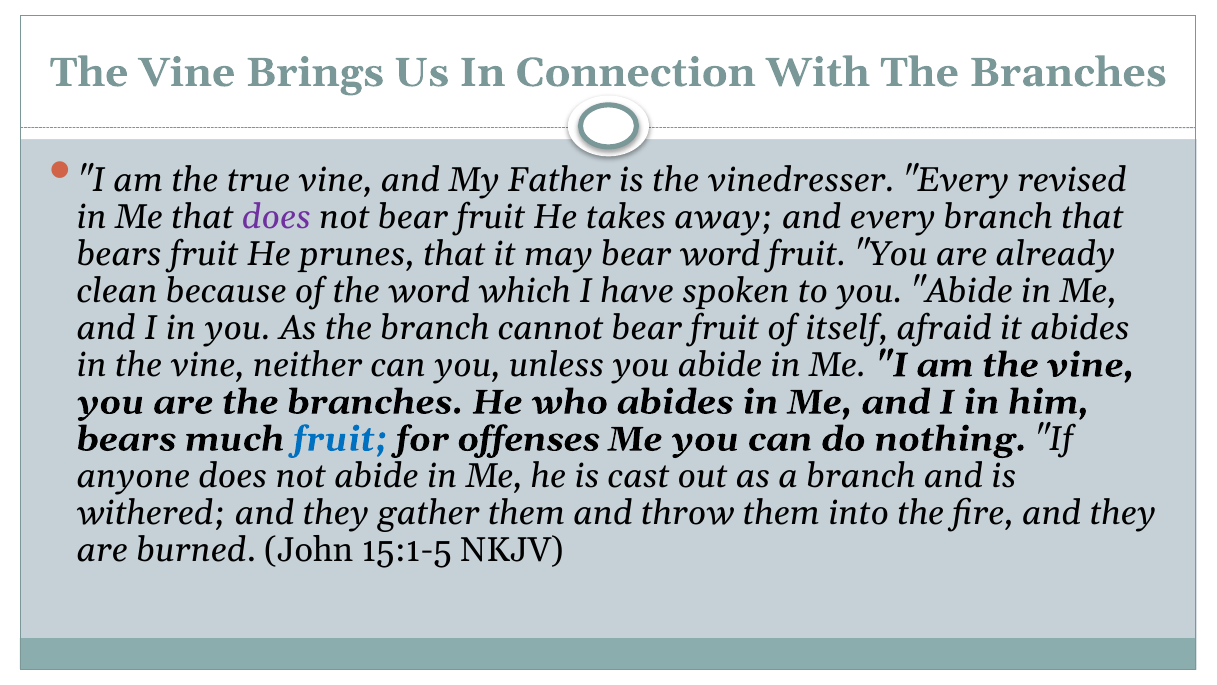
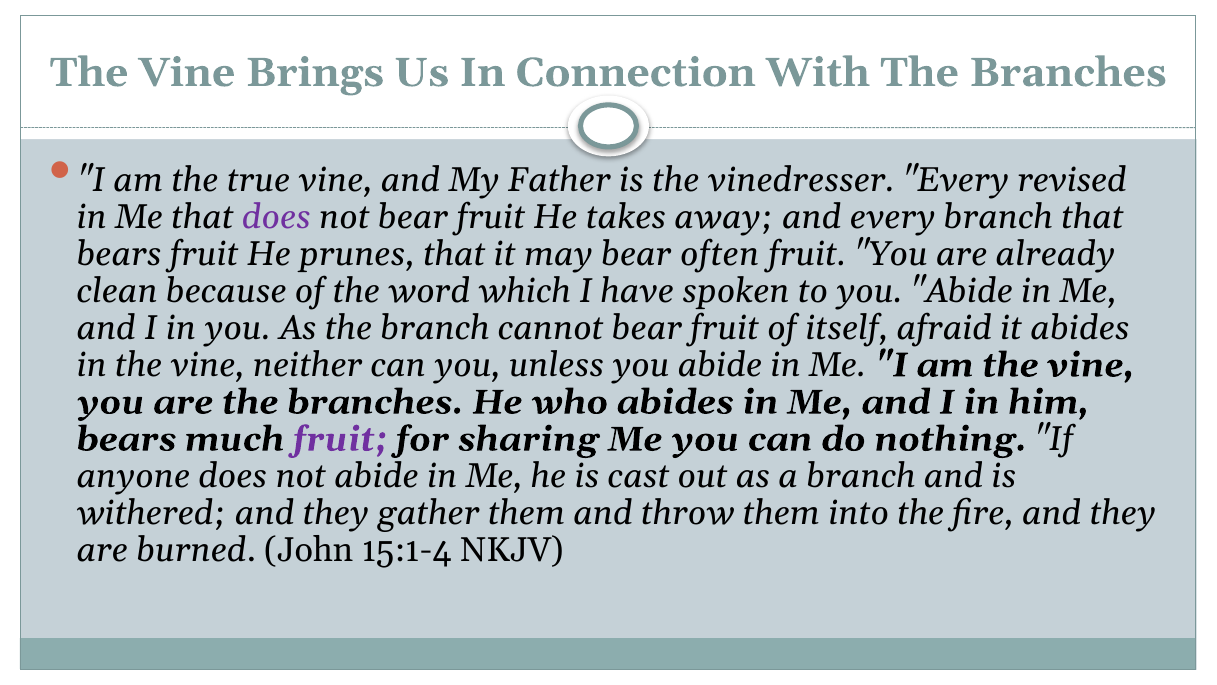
bear word: word -> often (720, 254)
fruit colour: blue -> purple (340, 439)
offenses: offenses -> sharing (528, 439)
15:1-5: 15:1-5 -> 15:1-4 (407, 550)
